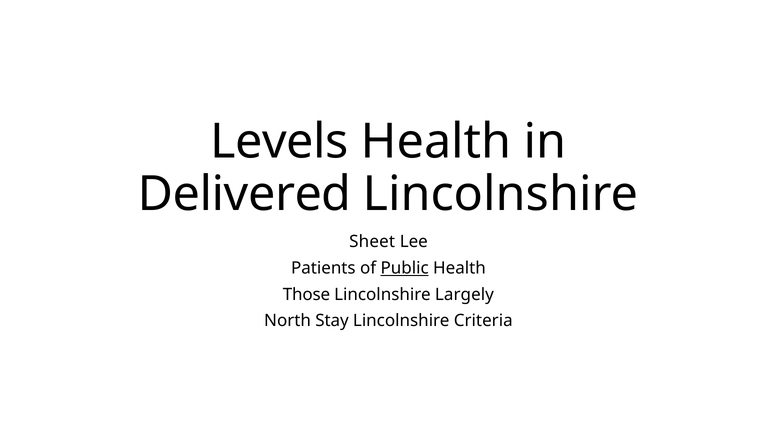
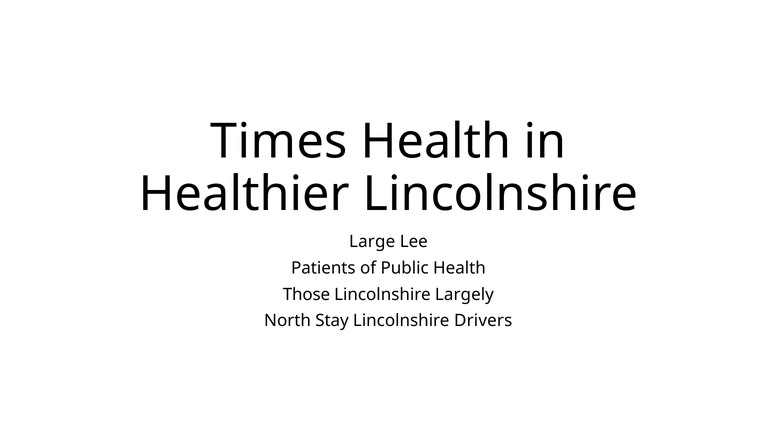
Levels: Levels -> Times (279, 142)
Delivered: Delivered -> Healthier (244, 194)
Sheet: Sheet -> Large (372, 242)
Public underline: present -> none (405, 268)
Criteria: Criteria -> Drivers (483, 321)
